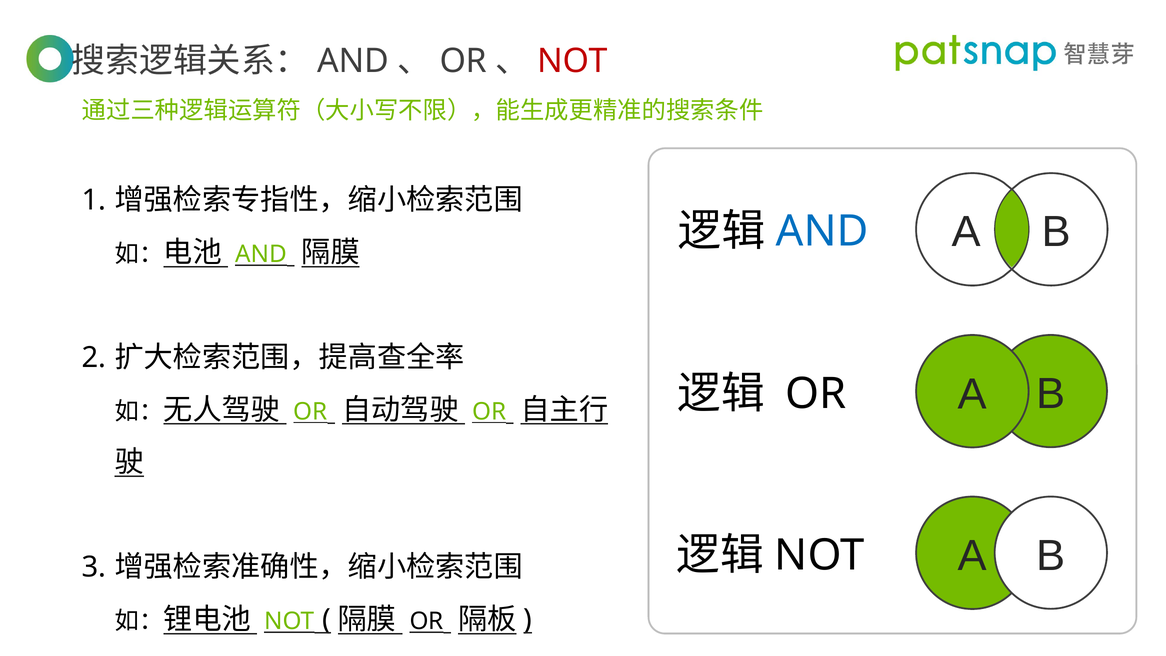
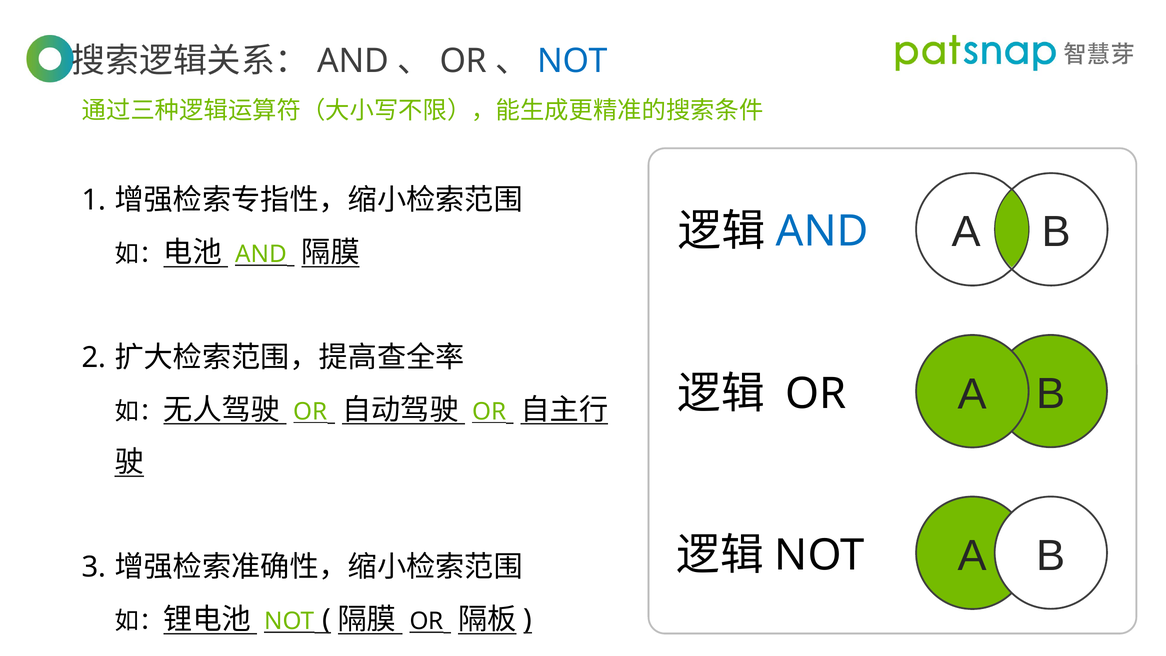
NOT colour: red -> blue (572, 61)
